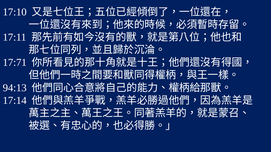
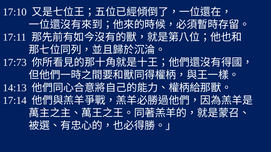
17:71: 17:71 -> 17:73 (15, 63)
94:13: 94:13 -> 14:13 (15, 88)
